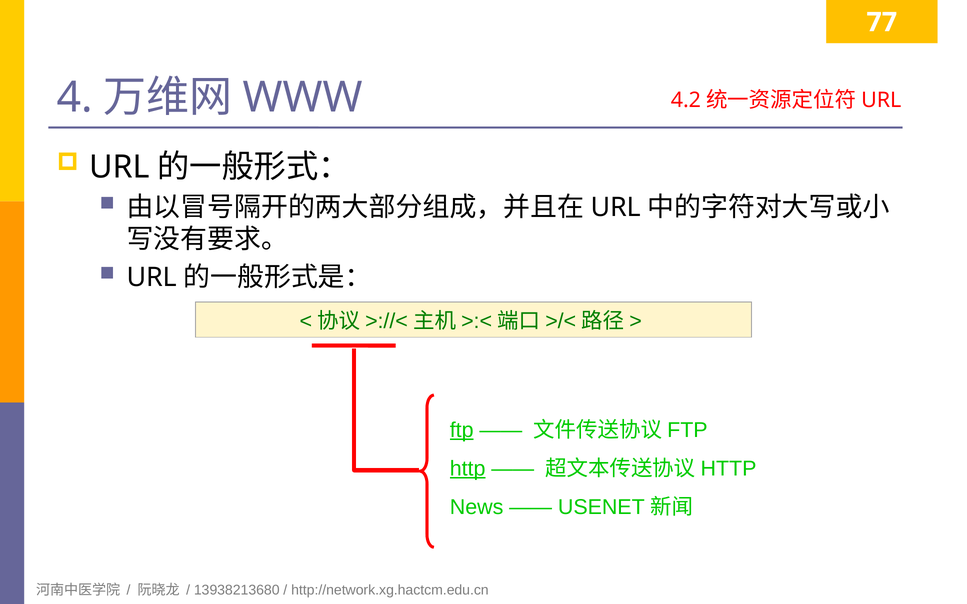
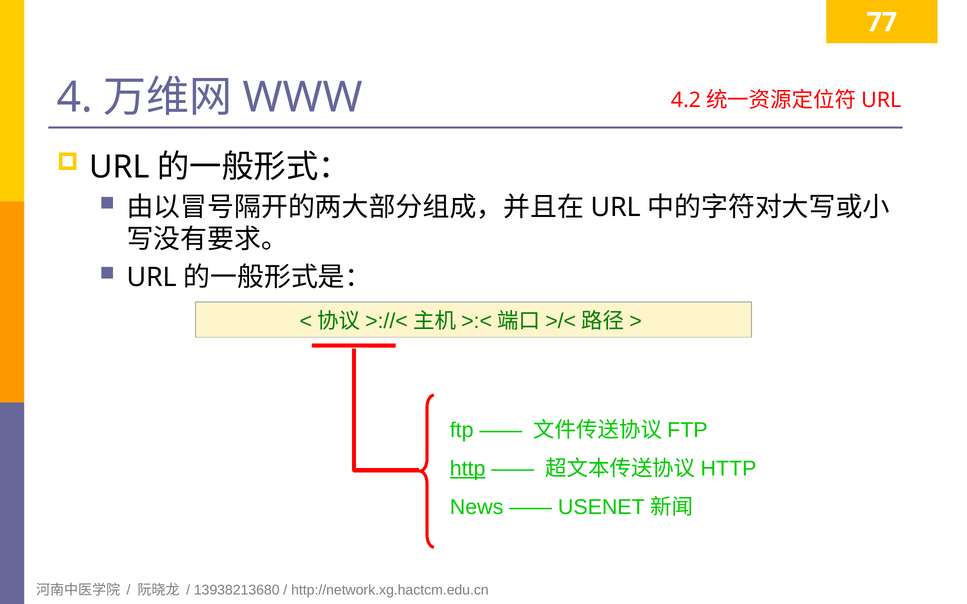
ftp underline: present -> none (462, 430)
